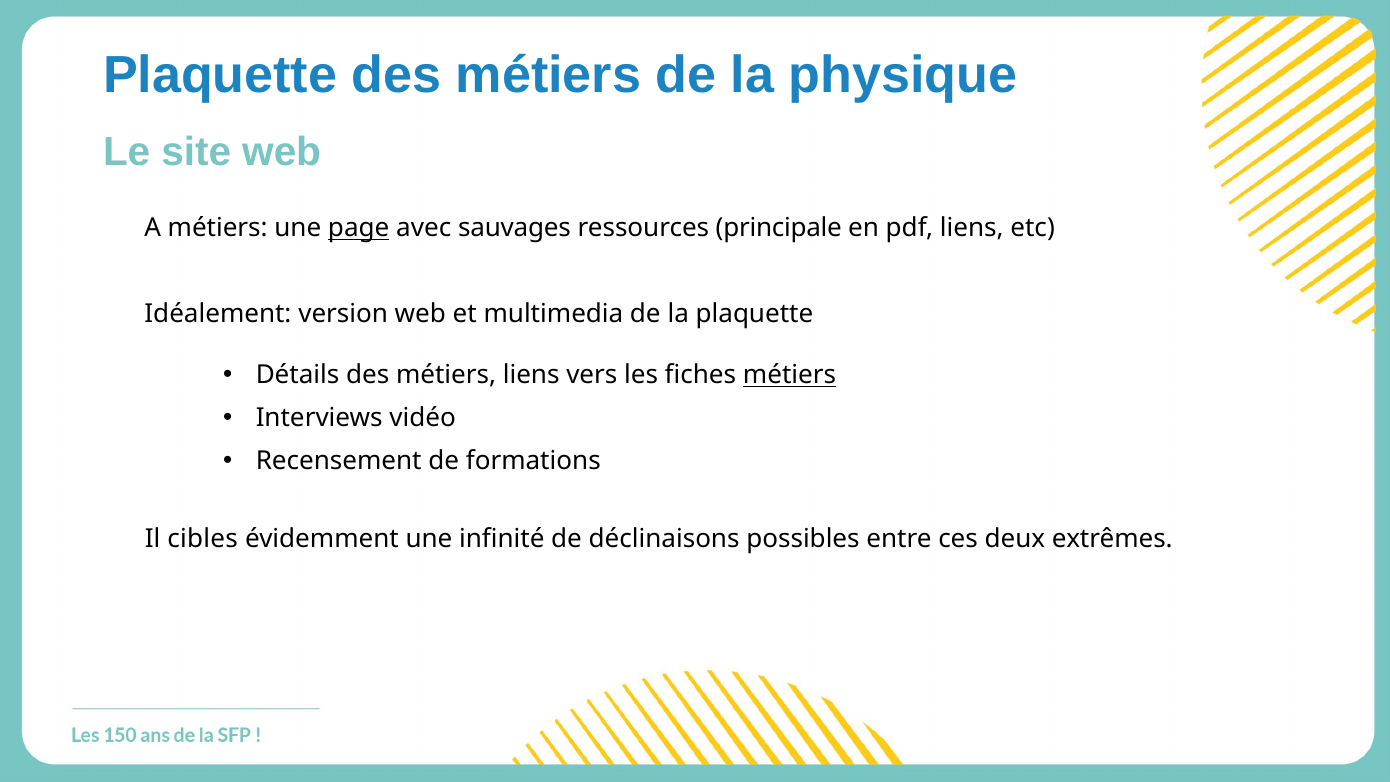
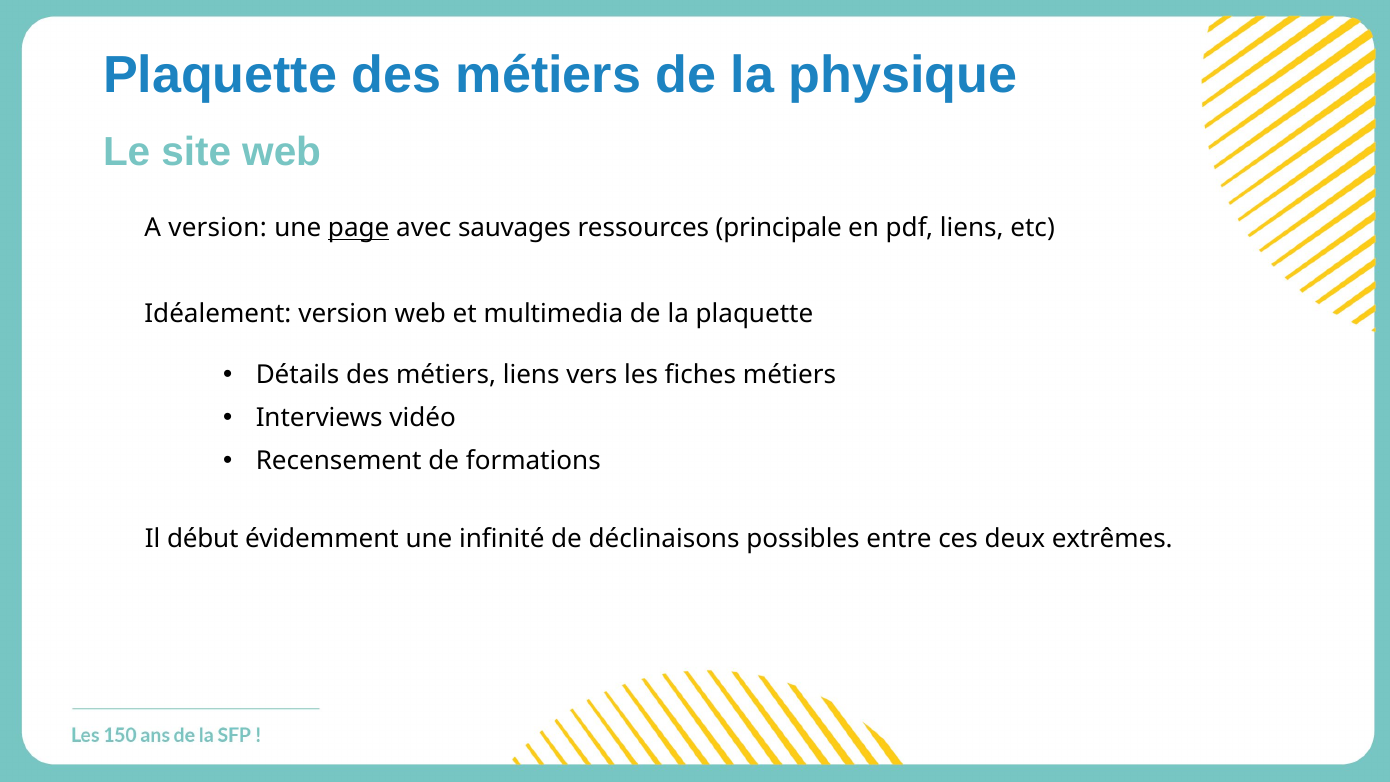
A métiers: métiers -> version (218, 228)
métiers underline: present -> none (790, 375)
cibles: cibles -> début (203, 539)
